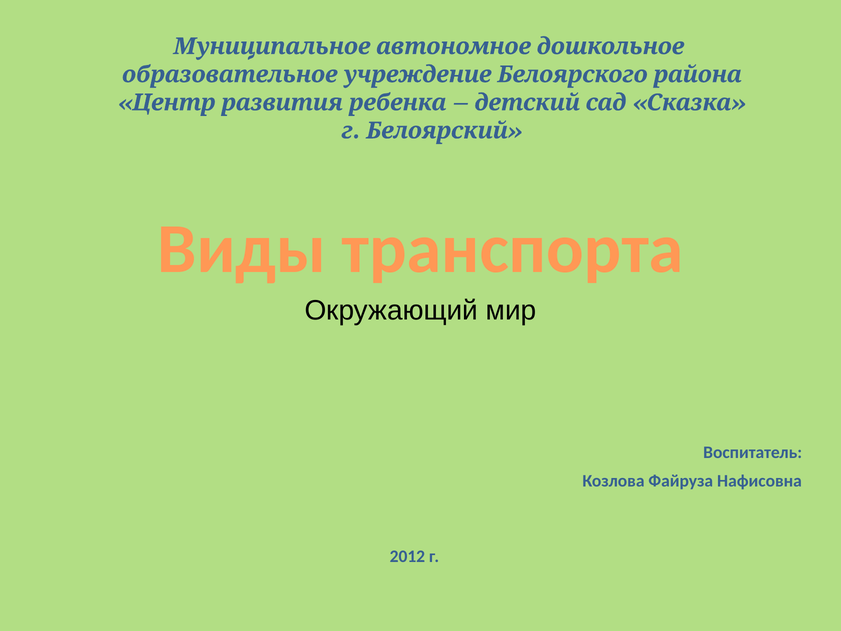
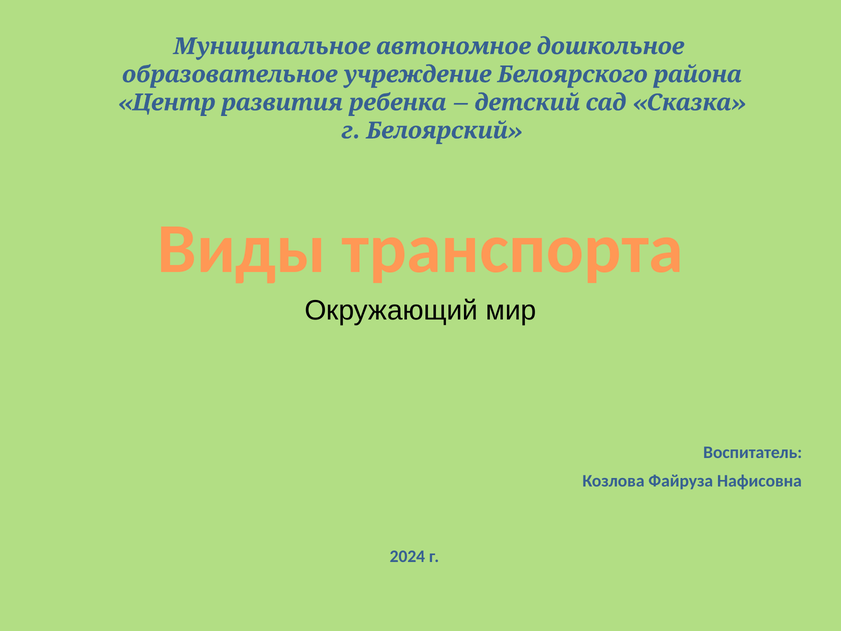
2012: 2012 -> 2024 (407, 556)
